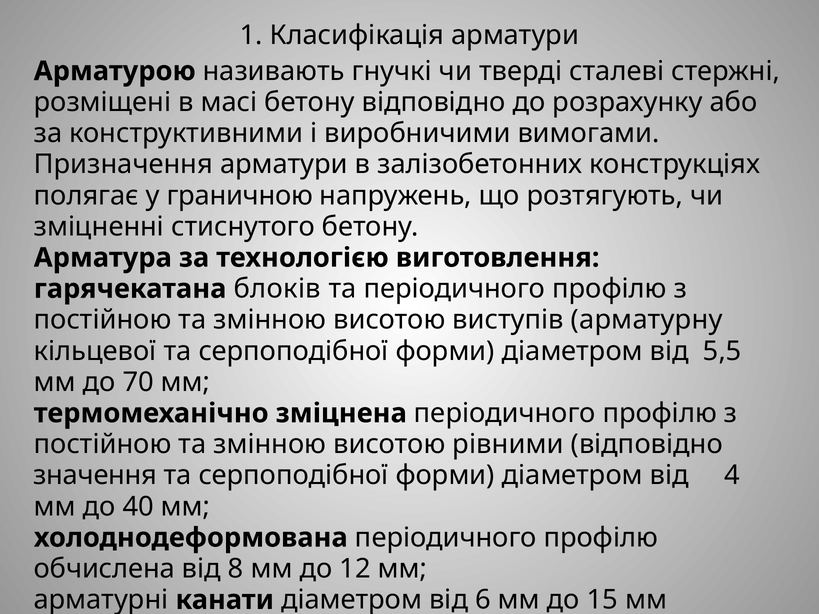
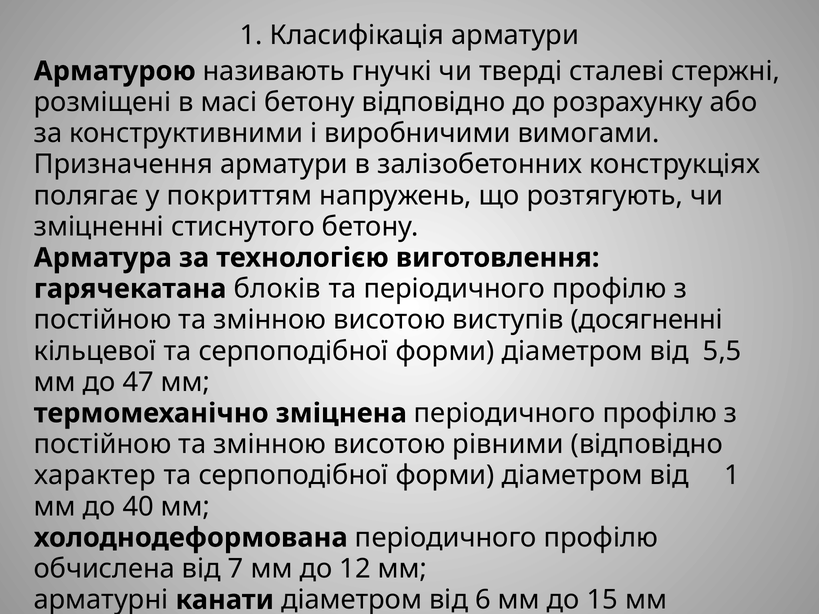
граничною: граничною -> покриттям (240, 196)
арматурну: арматурну -> досягненні (647, 320)
70: 70 -> 47 (138, 382)
значення: значення -> характер (95, 476)
від 4: 4 -> 1 (732, 476)
8: 8 -> 7 (236, 569)
